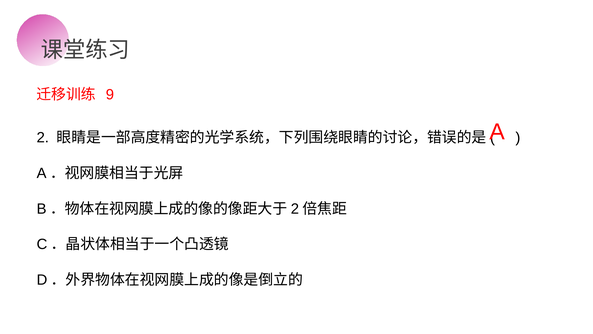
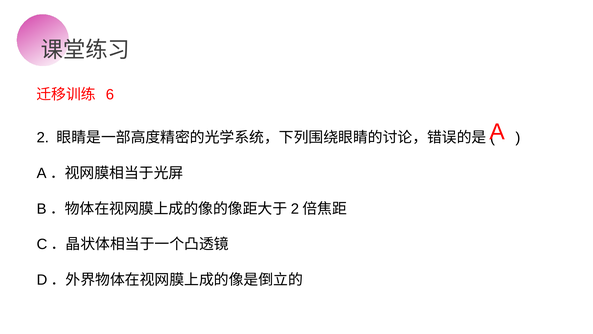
9: 9 -> 6 (110, 94)
